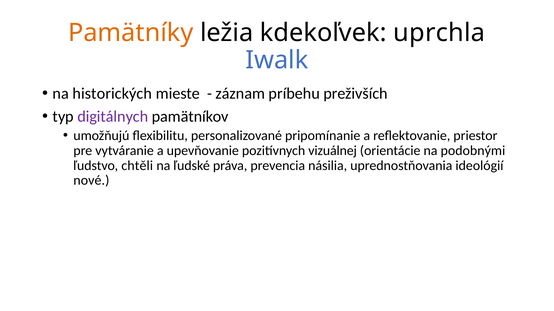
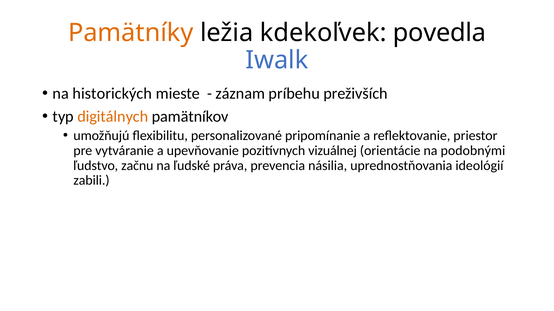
uprchla: uprchla -> povedla (439, 33)
digitálnych colour: purple -> orange (113, 117)
chtěli: chtěli -> začnu (137, 166)
nové: nové -> zabili (91, 181)
